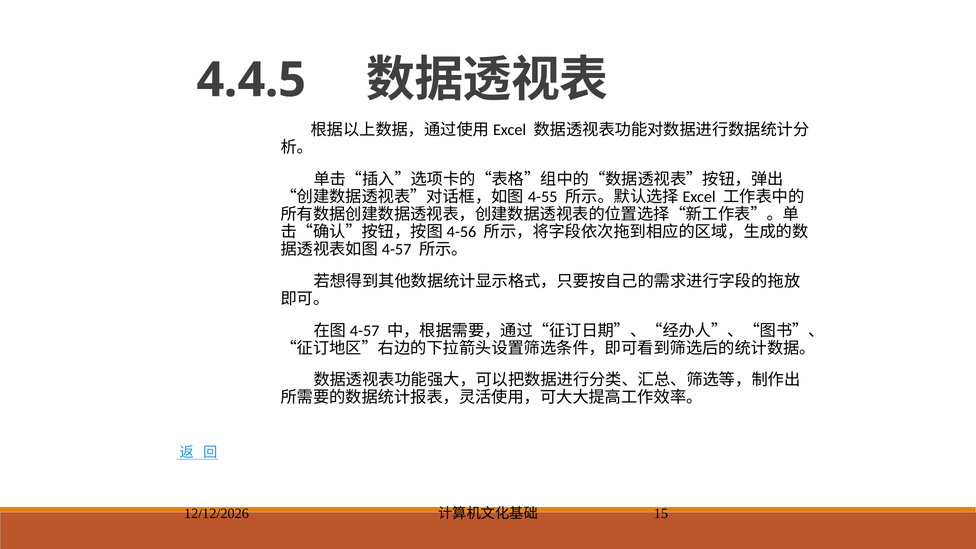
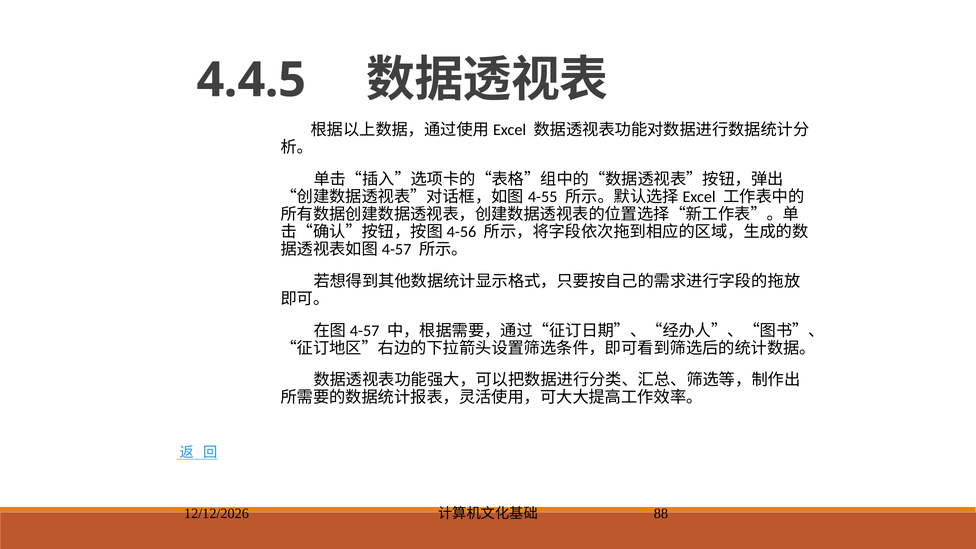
15: 15 -> 88 (661, 513)
